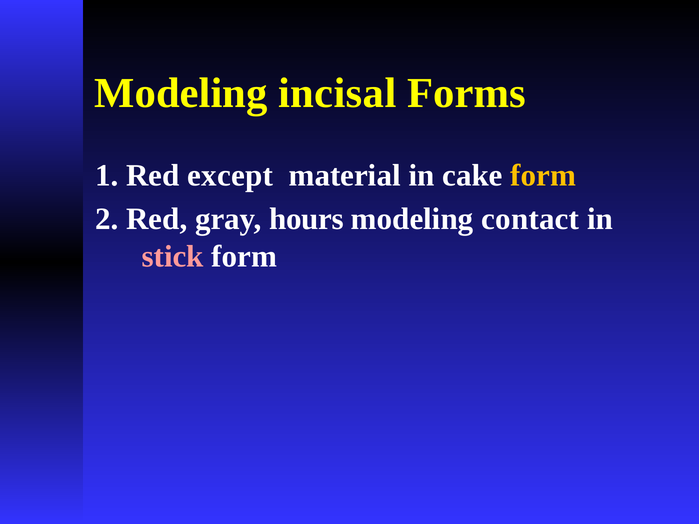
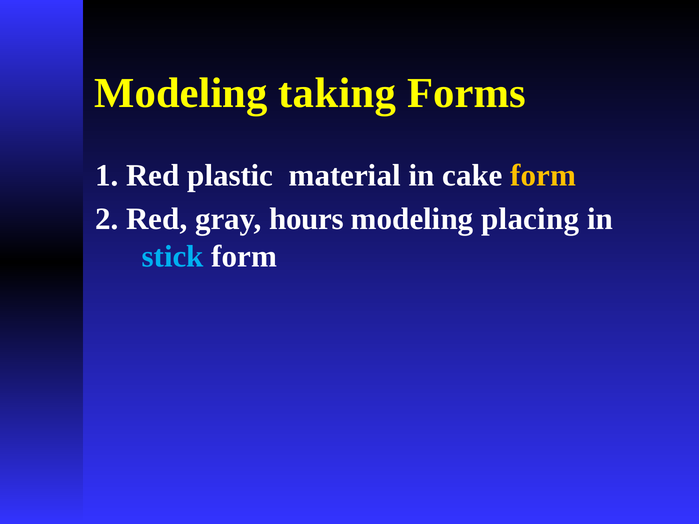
incisal: incisal -> taking (337, 93)
except: except -> plastic (230, 176)
contact: contact -> placing (530, 219)
stick colour: pink -> light blue (173, 257)
